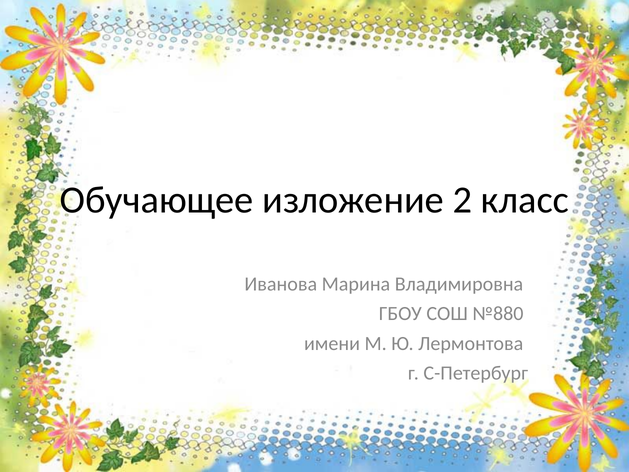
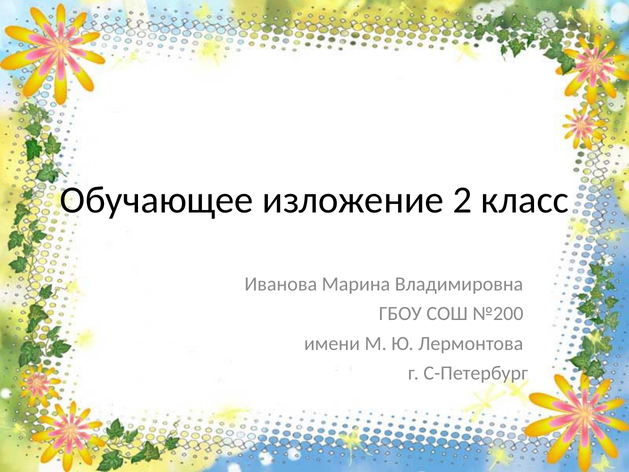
№880: №880 -> №200 (498, 314)
